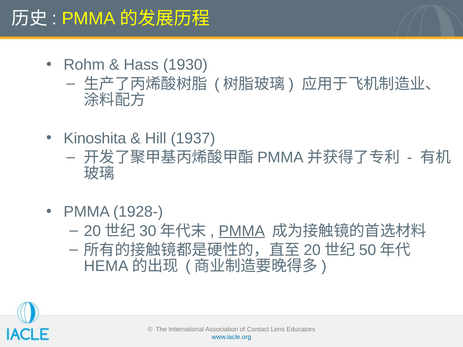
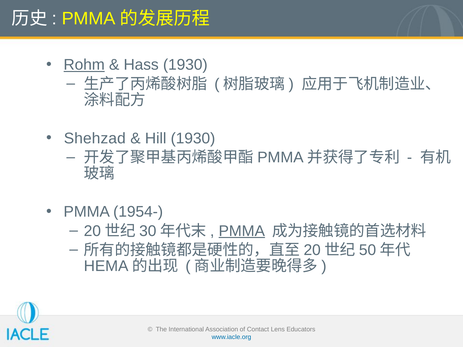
Rohm underline: none -> present (84, 65)
Kinoshita: Kinoshita -> Shehzad (95, 138)
Hill 1937: 1937 -> 1930 (193, 138)
1928-: 1928- -> 1954- (138, 212)
